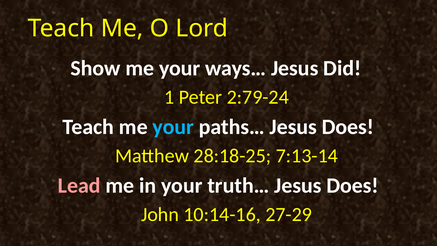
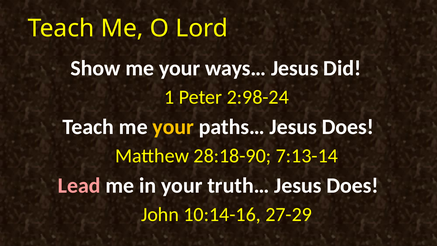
2:79-24: 2:79-24 -> 2:98-24 (258, 97)
your colour: light blue -> yellow (173, 127)
28:18-25: 28:18-25 -> 28:18-90 (232, 156)
